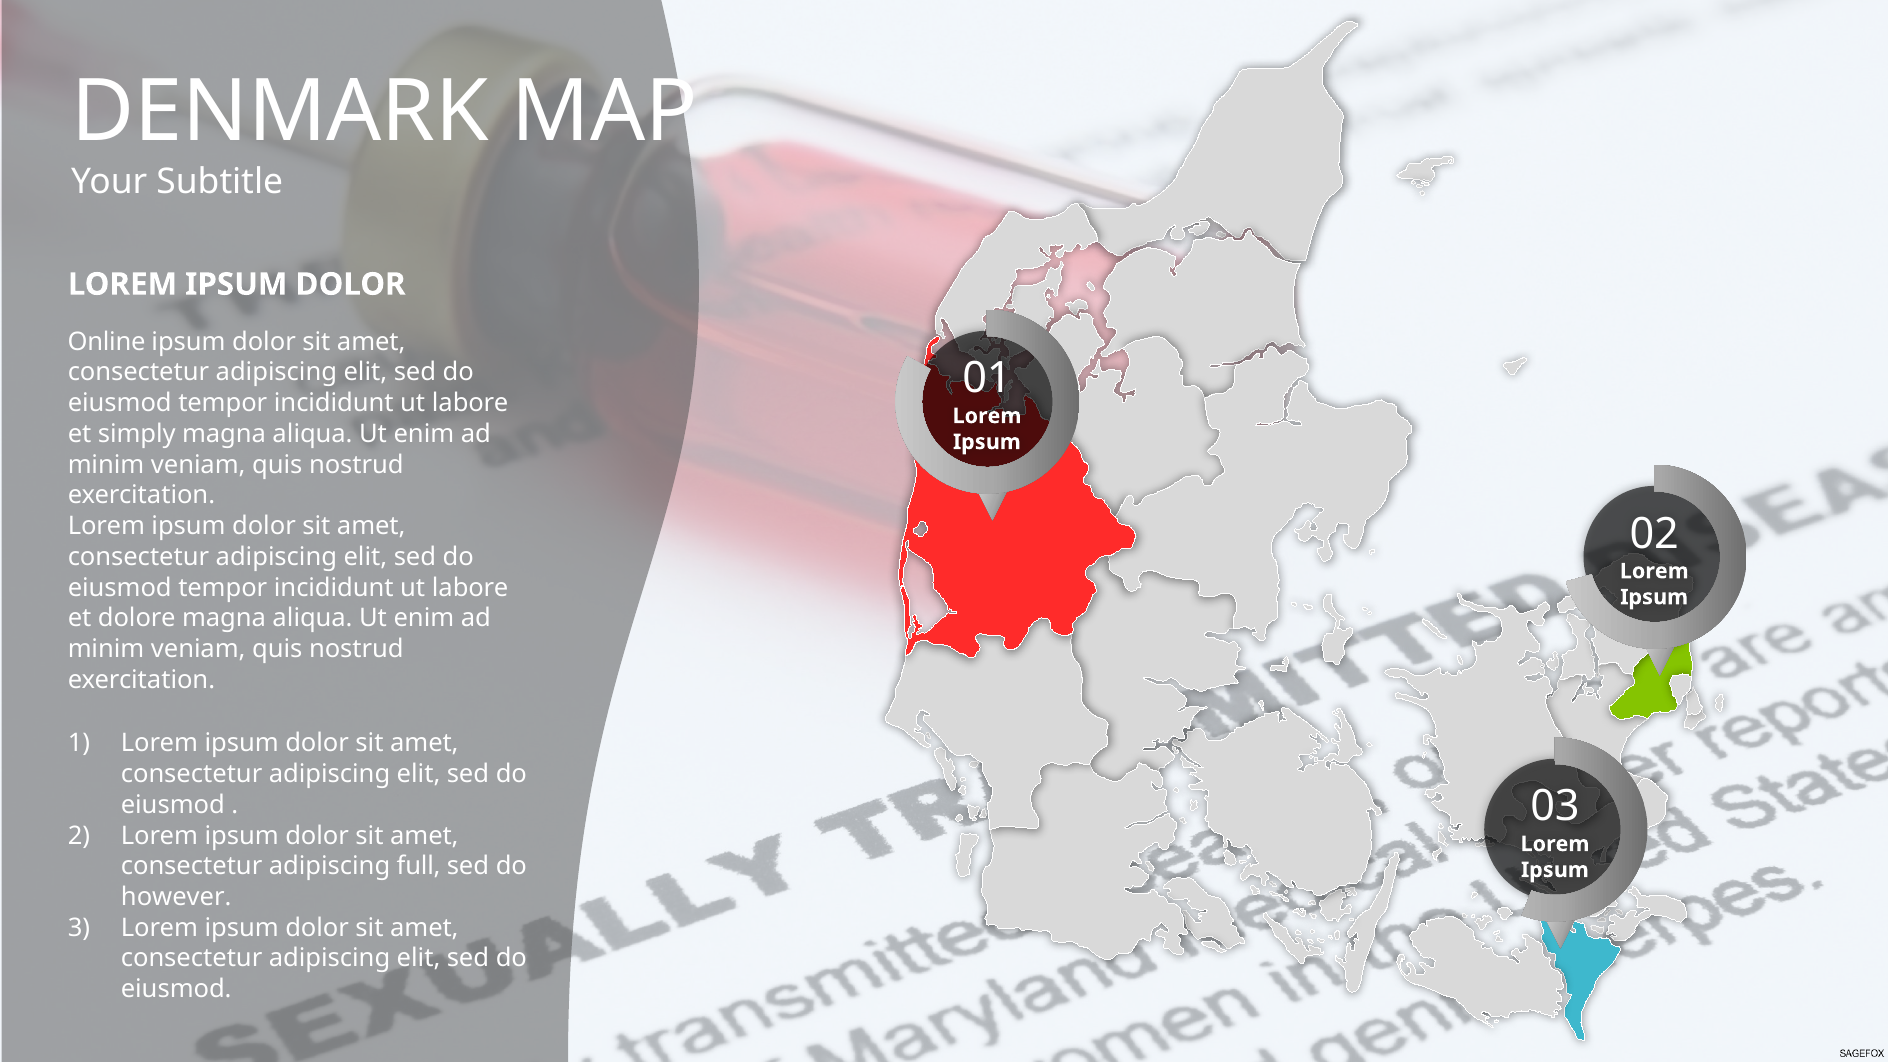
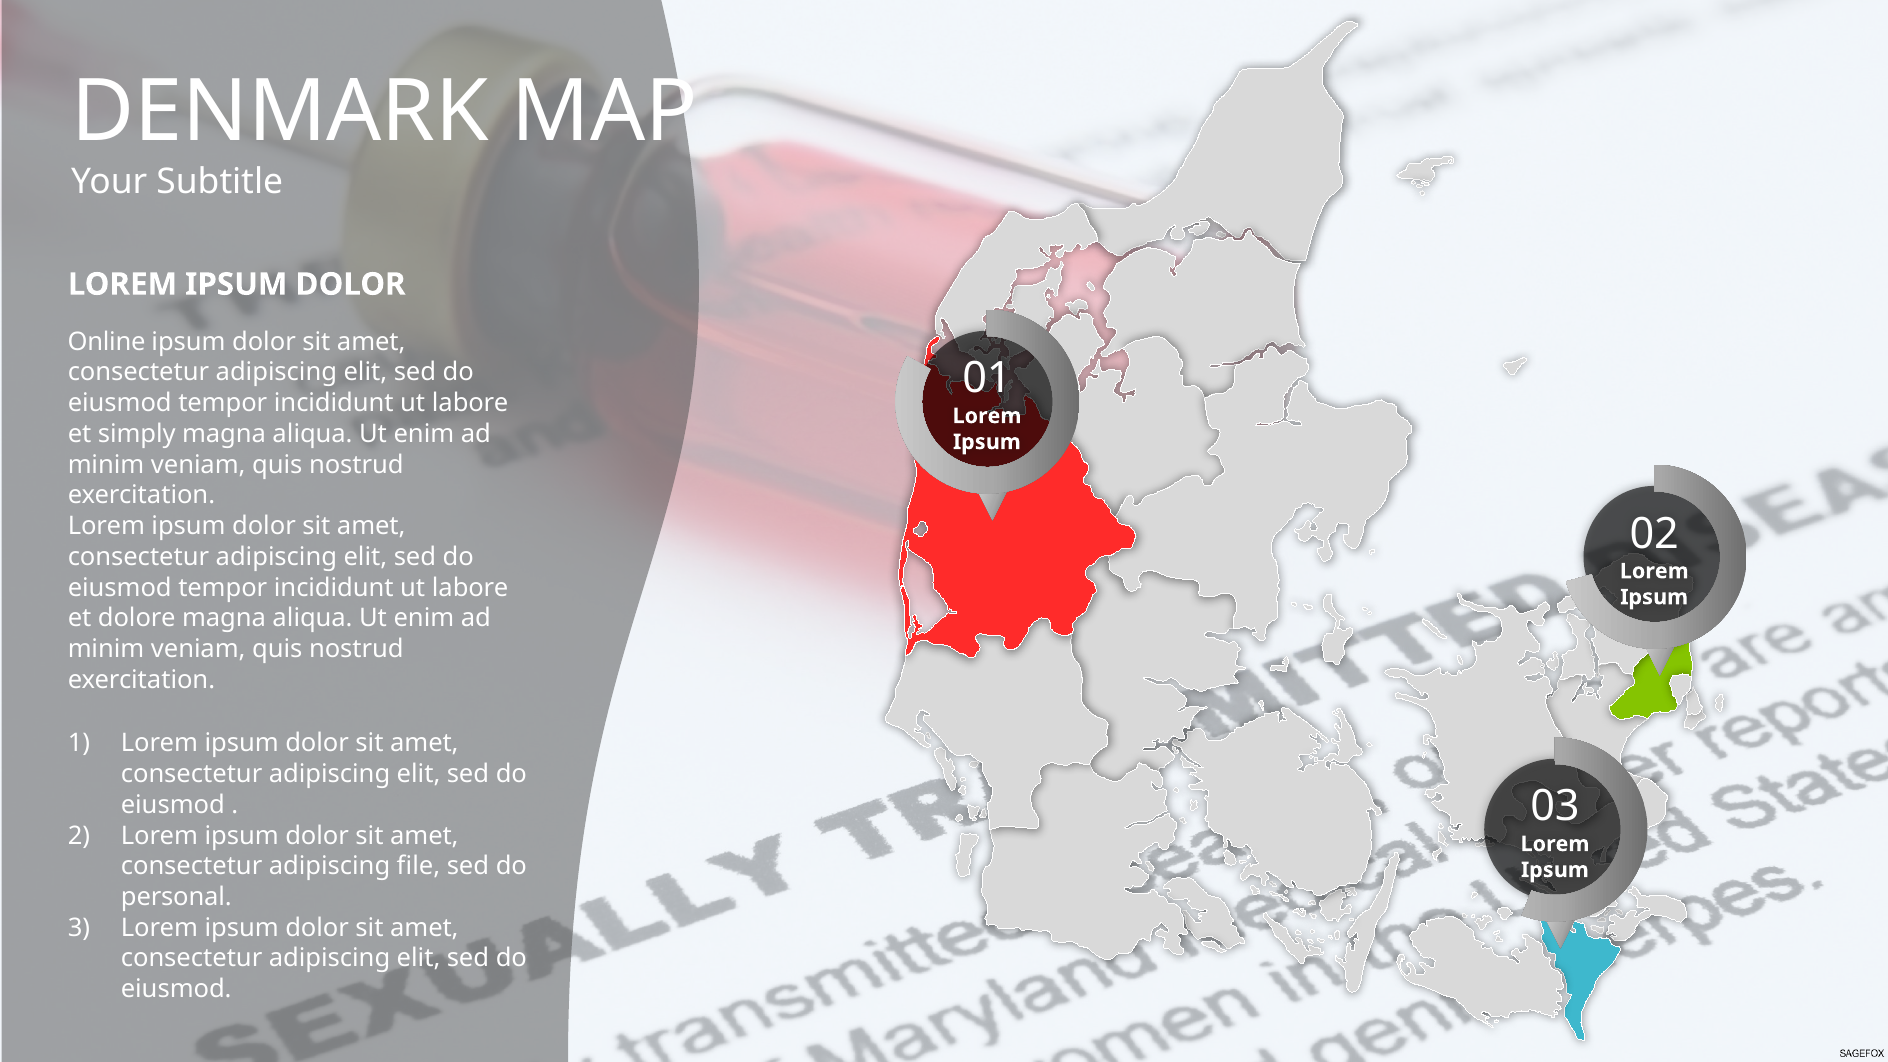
full: full -> file (418, 866)
however: however -> personal (176, 897)
